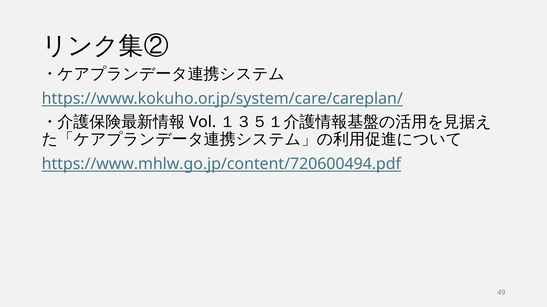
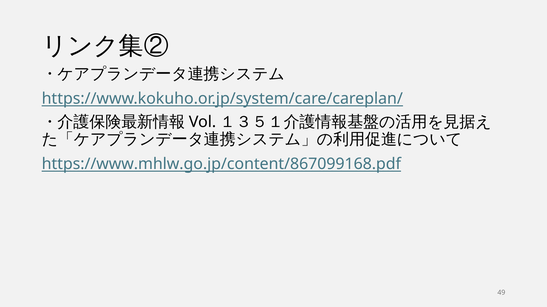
https://www.mhlw.go.jp/content/720600494.pdf: https://www.mhlw.go.jp/content/720600494.pdf -> https://www.mhlw.go.jp/content/867099168.pdf (221, 164)
